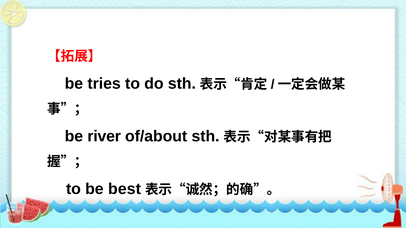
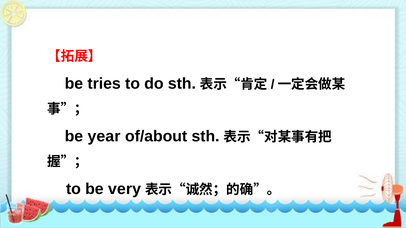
river: river -> year (104, 137)
best: best -> very (125, 189)
